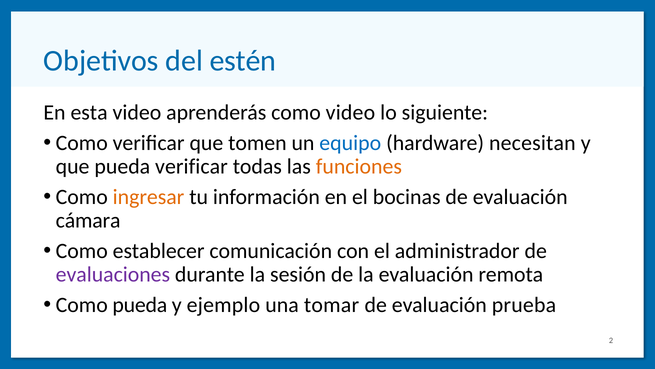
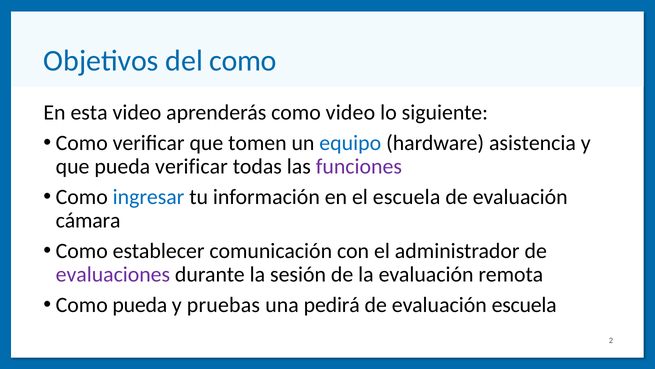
del estén: estén -> como (243, 61)
necesitan: necesitan -> asistencia (532, 143)
funciones colour: orange -> purple (359, 166)
ingresar colour: orange -> blue (149, 197)
el bocinas: bocinas -> escuela (407, 197)
ejemplo: ejemplo -> pruebas (223, 305)
tomar: tomar -> pedirá (332, 305)
evaluación prueba: prueba -> escuela (524, 305)
